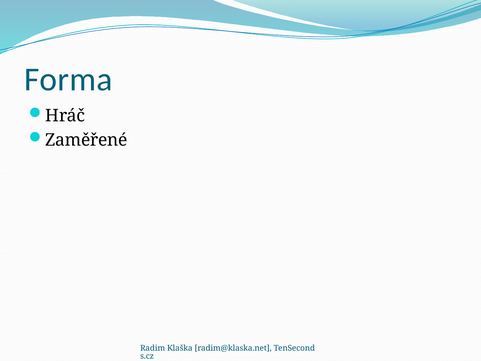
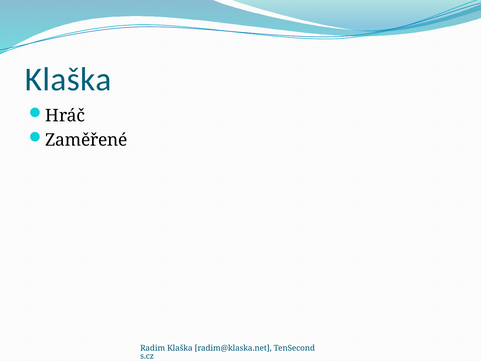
Forma: Forma -> Klaška (68, 79)
